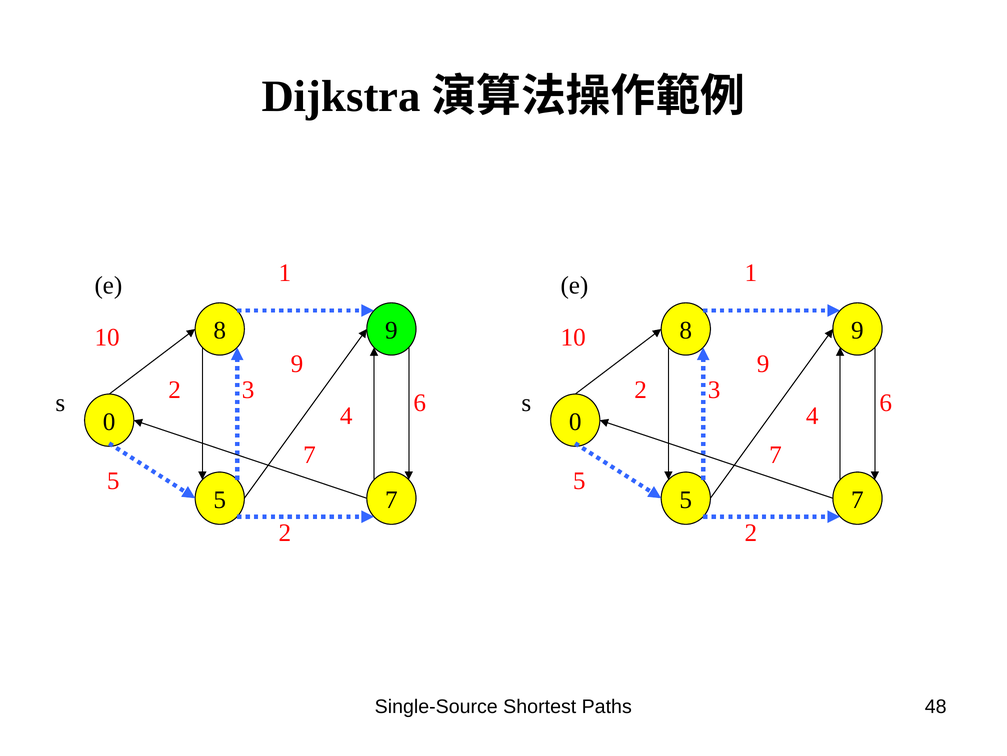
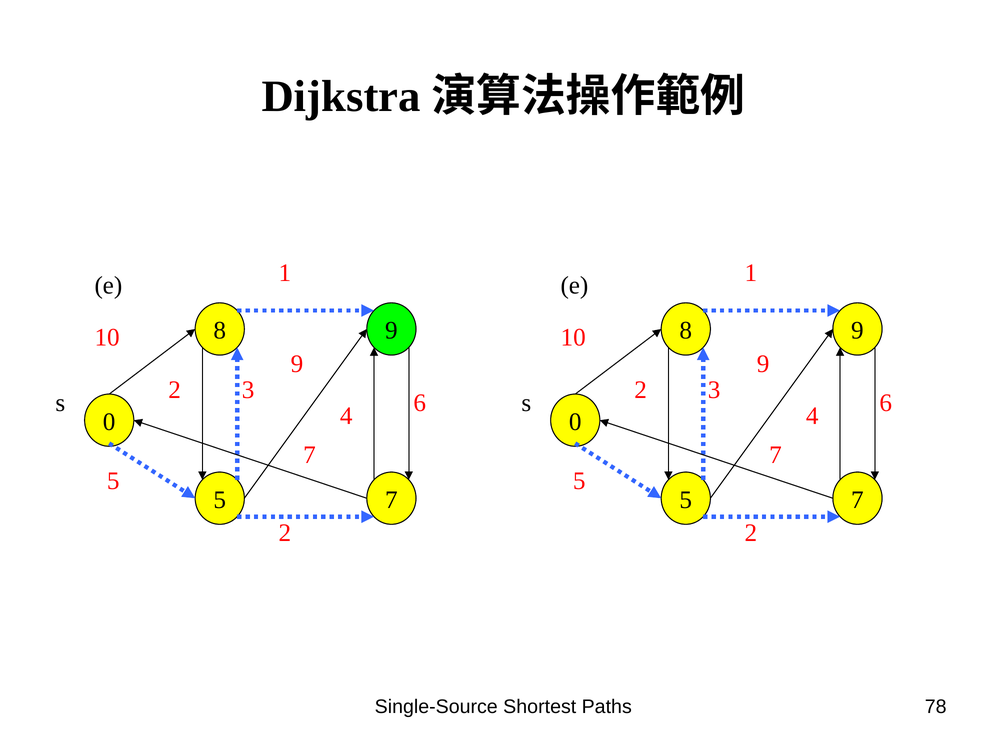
48: 48 -> 78 (936, 706)
